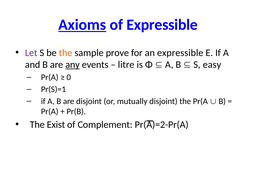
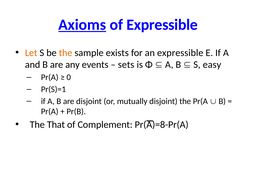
Let colour: purple -> orange (31, 53)
prove: prove -> exists (117, 53)
any underline: present -> none (72, 65)
litre: litre -> sets (126, 65)
Exist: Exist -> That (56, 125)
Pr(A)=2-Pr(A: Pr(A)=2-Pr(A -> Pr(A)=8-Pr(A (162, 125)
